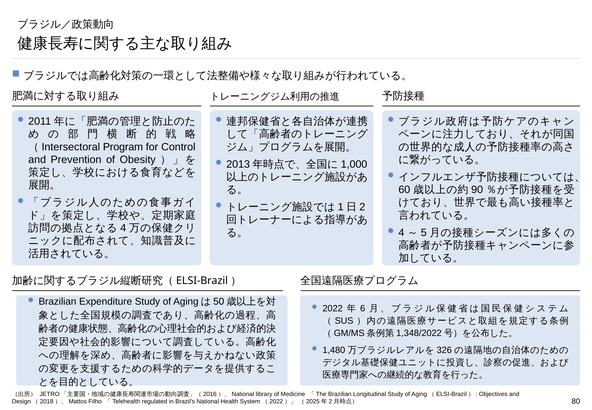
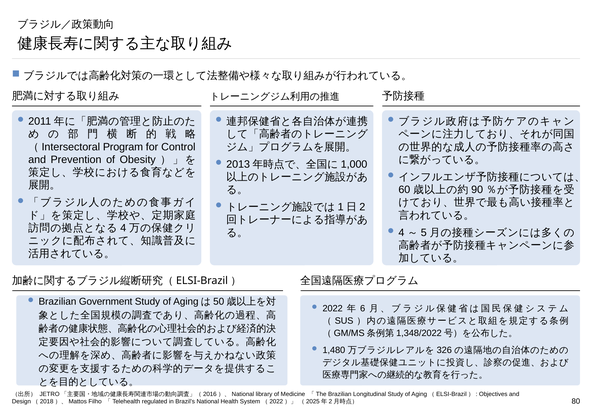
Expenditure: Expenditure -> Government (106, 302)
